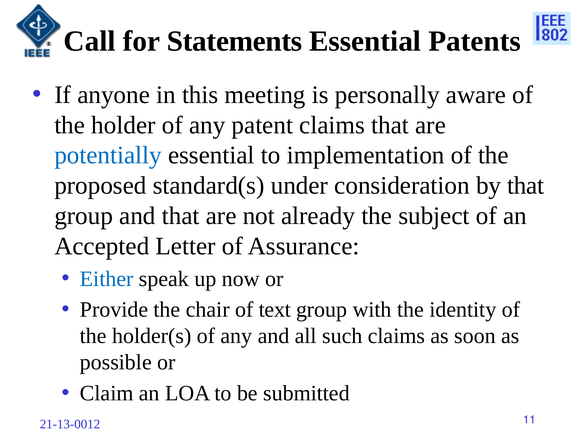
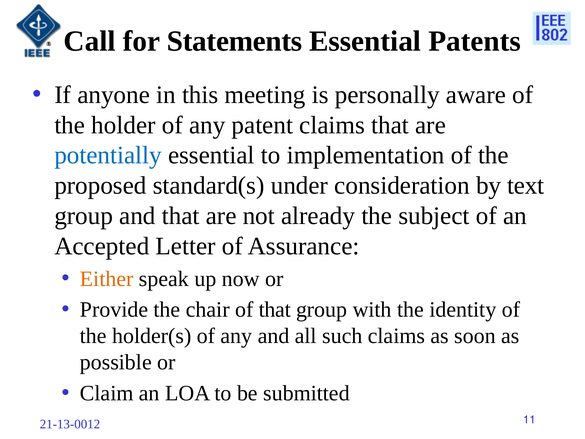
by that: that -> text (526, 185)
Either colour: blue -> orange (107, 279)
of text: text -> that (275, 310)
